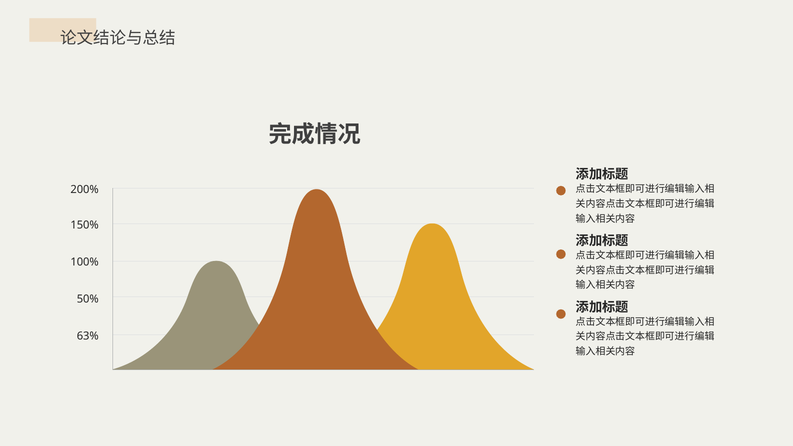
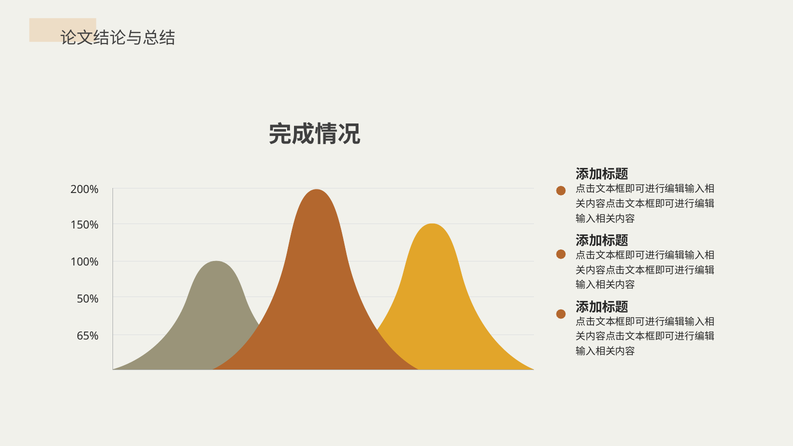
63%: 63% -> 65% (88, 336)
